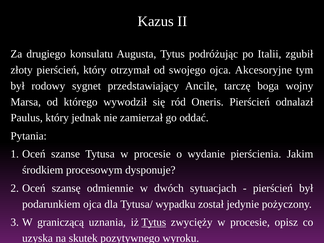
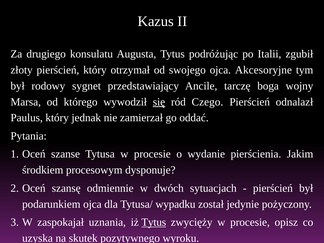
się underline: none -> present (159, 102)
Oneris: Oneris -> Czego (207, 102)
graniczącą: graniczącą -> zaspokajał (61, 222)
